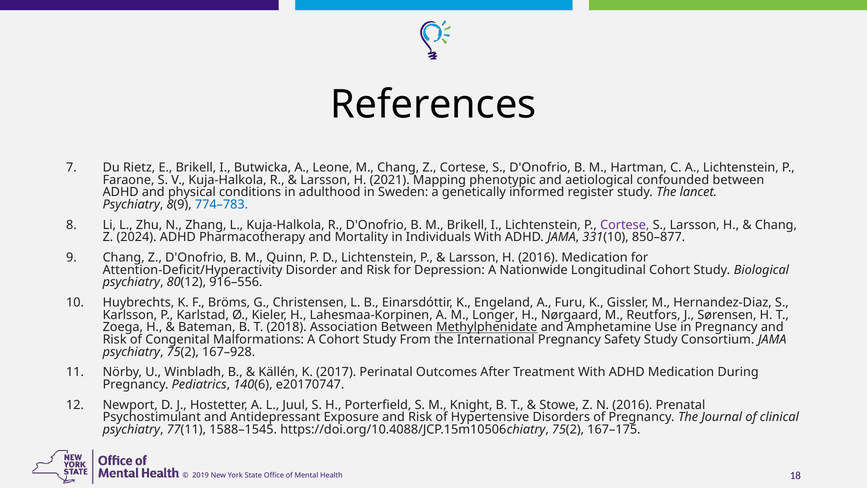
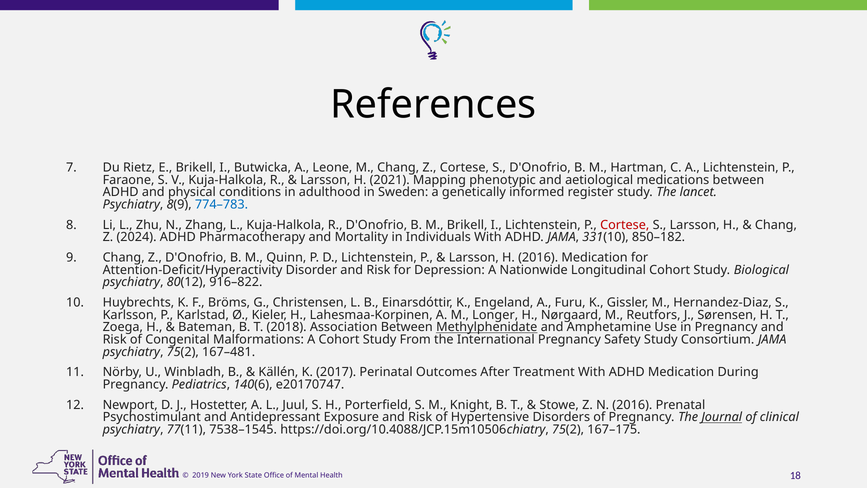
confounded: confounded -> medications (673, 180)
Cortese colour: purple -> red (625, 225)
850–877: 850–877 -> 850–182 (659, 237)
916–556: 916–556 -> 916–822 (236, 282)
167–928: 167–928 -> 167–481 (229, 352)
Journal underline: none -> present (722, 417)
1588–1545: 1588–1545 -> 7538–1545 (243, 429)
